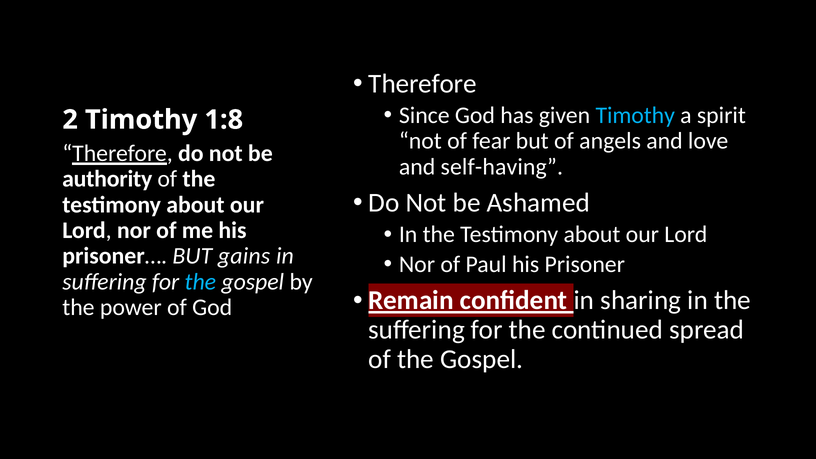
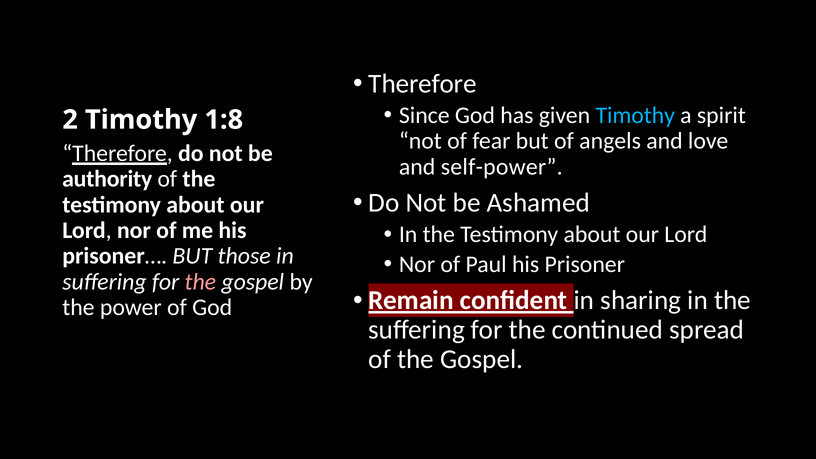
self-having: self-having -> self-power (502, 167)
gains: gains -> those (244, 256)
the colour: light blue -> pink (200, 282)
